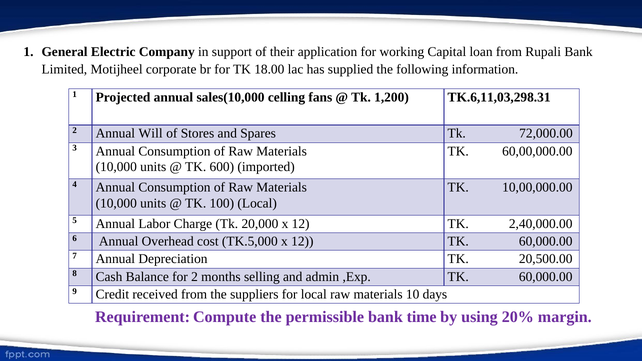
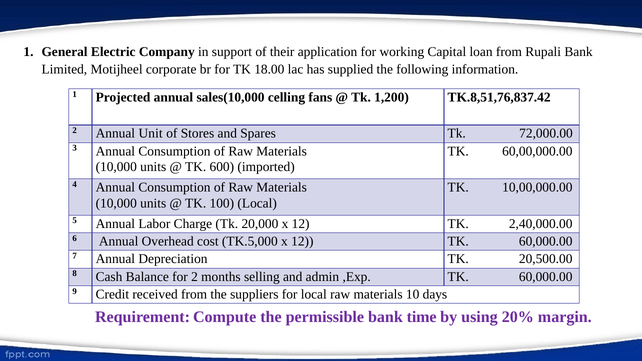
TK.6,11,03,298.31: TK.6,11,03,298.31 -> TK.8,51,76,837.42 (499, 97)
Will: Will -> Unit (151, 134)
